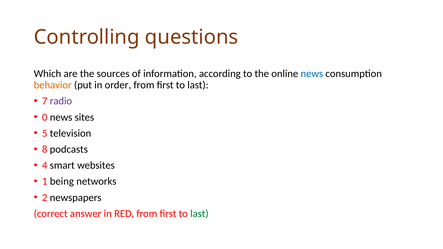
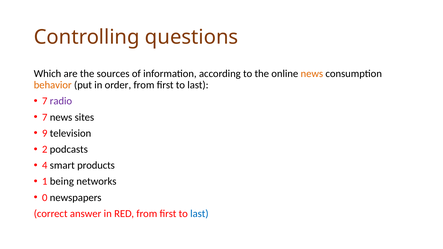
news colour: blue -> orange (312, 74)
0: 0 -> 7 (45, 117)
5: 5 -> 9 (45, 133)
8: 8 -> 2 (45, 149)
websites: websites -> products (96, 166)
2: 2 -> 0 (45, 198)
last colour: green -> blue (199, 214)
